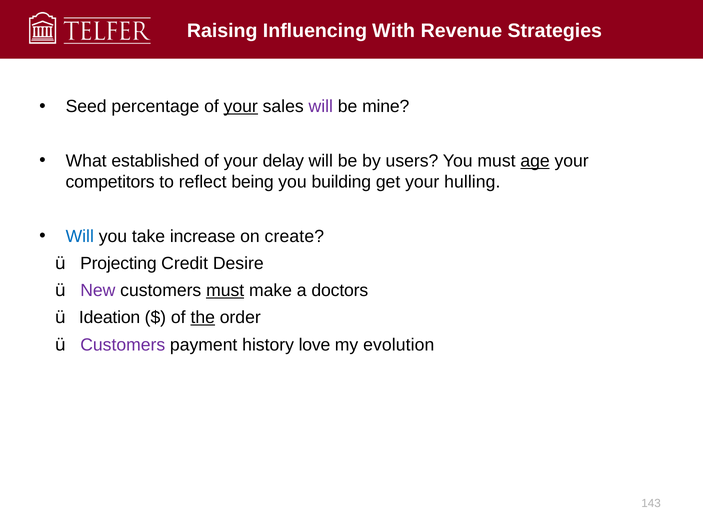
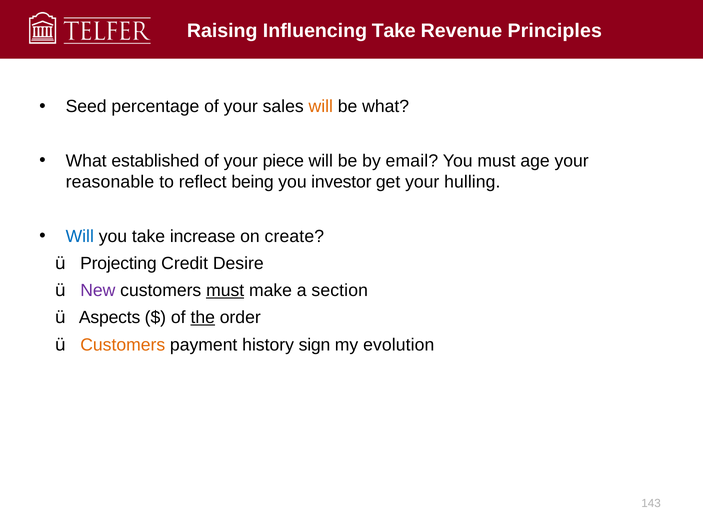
Influencing With: With -> Take (394, 31)
Strategies: Strategies -> Principles (555, 31)
your underline: present -> none (241, 107)
will colour: purple -> orange (321, 107)
be mine: mine -> what (386, 107)
delay: delay -> piece (283, 161)
users: users -> email (412, 161)
age underline: present -> none (535, 161)
competitors: competitors -> reasonable (110, 182)
building: building -> investor (341, 182)
doctors: doctors -> section (340, 291)
Ideation: Ideation -> Aspects (110, 318)
Customers colour: purple -> orange (123, 345)
love: love -> sign (314, 345)
